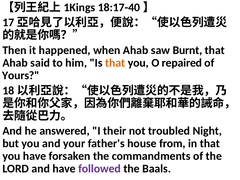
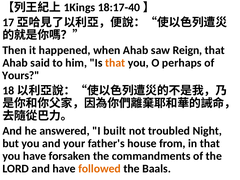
Burnt: Burnt -> Reign (187, 50)
repaired: repaired -> perhaps (182, 63)
their: their -> built (115, 131)
followed colour: purple -> orange (100, 169)
